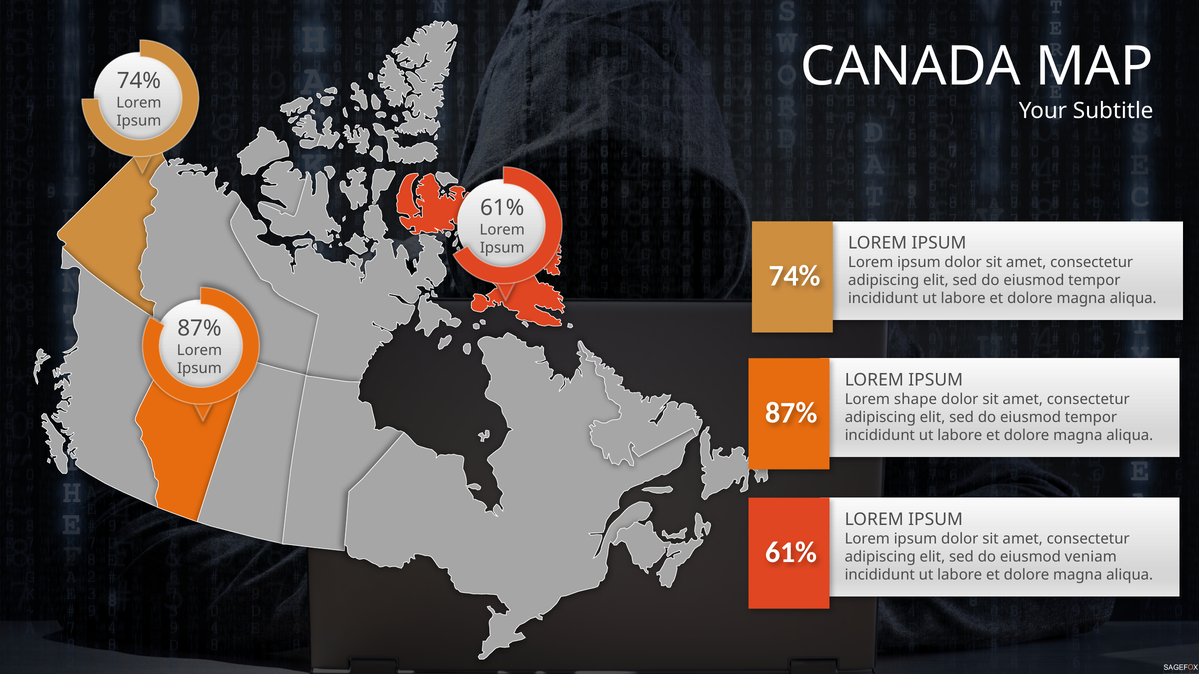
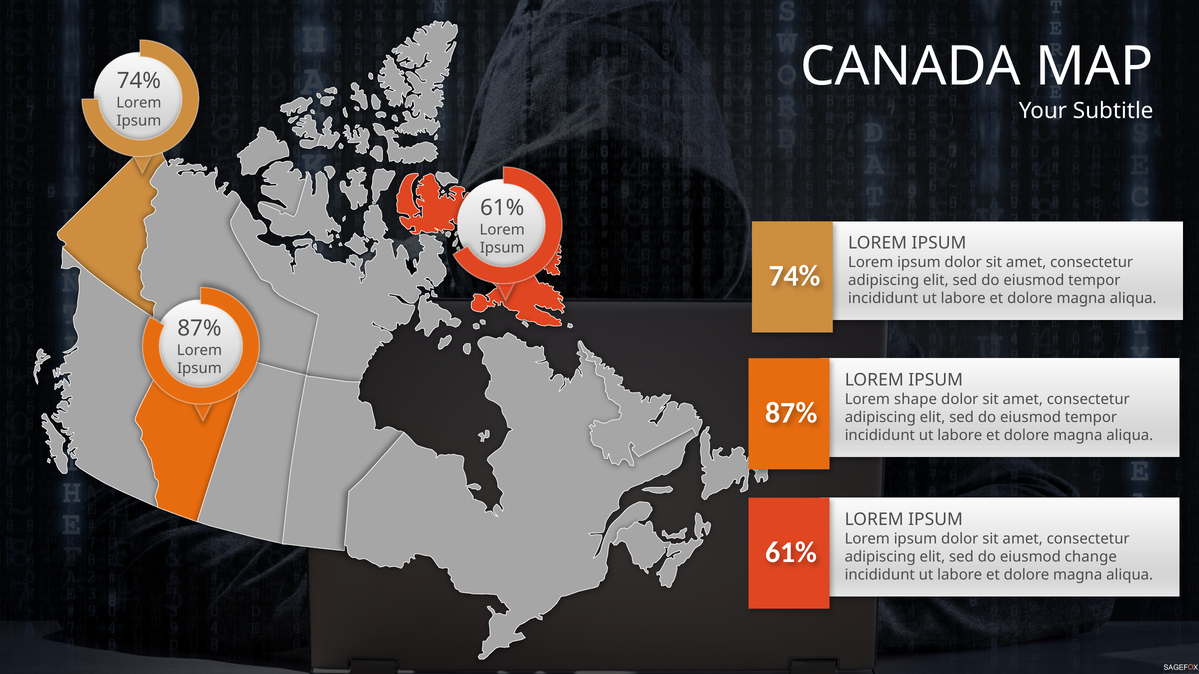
veniam: veniam -> change (1091, 557)
